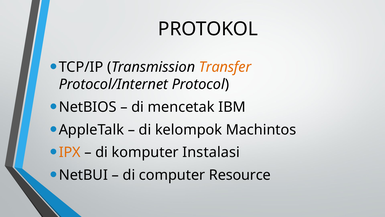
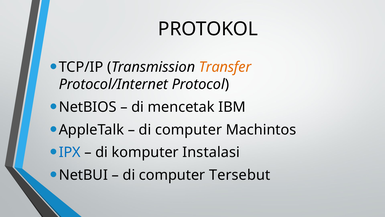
kelompok: kelompok -> computer (189, 129)
IPX colour: orange -> blue (70, 152)
Resource: Resource -> Tersebut (240, 175)
